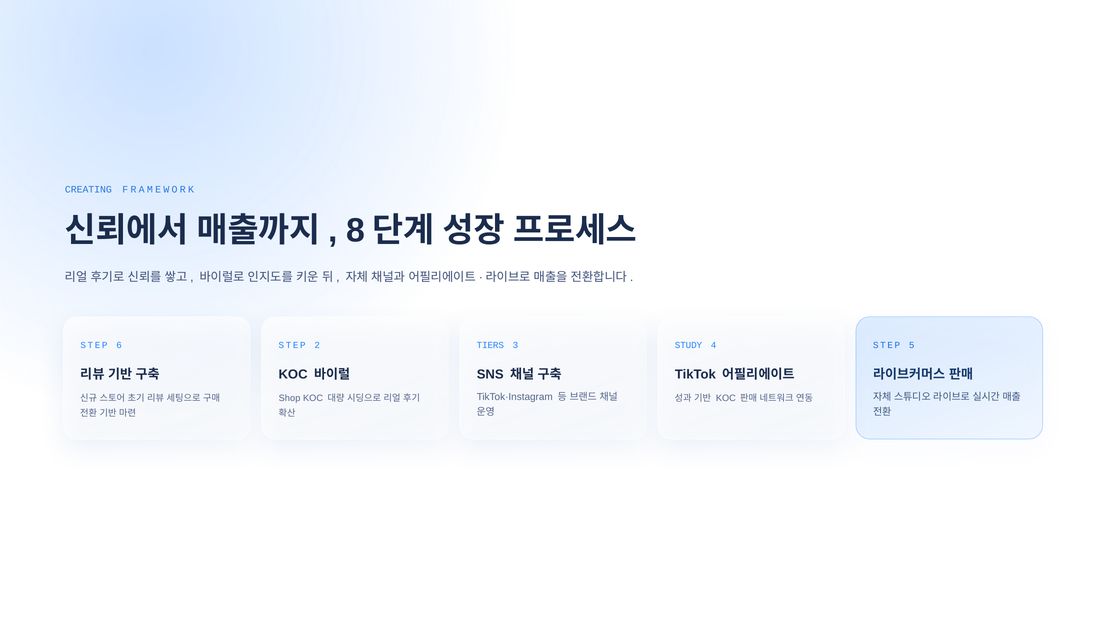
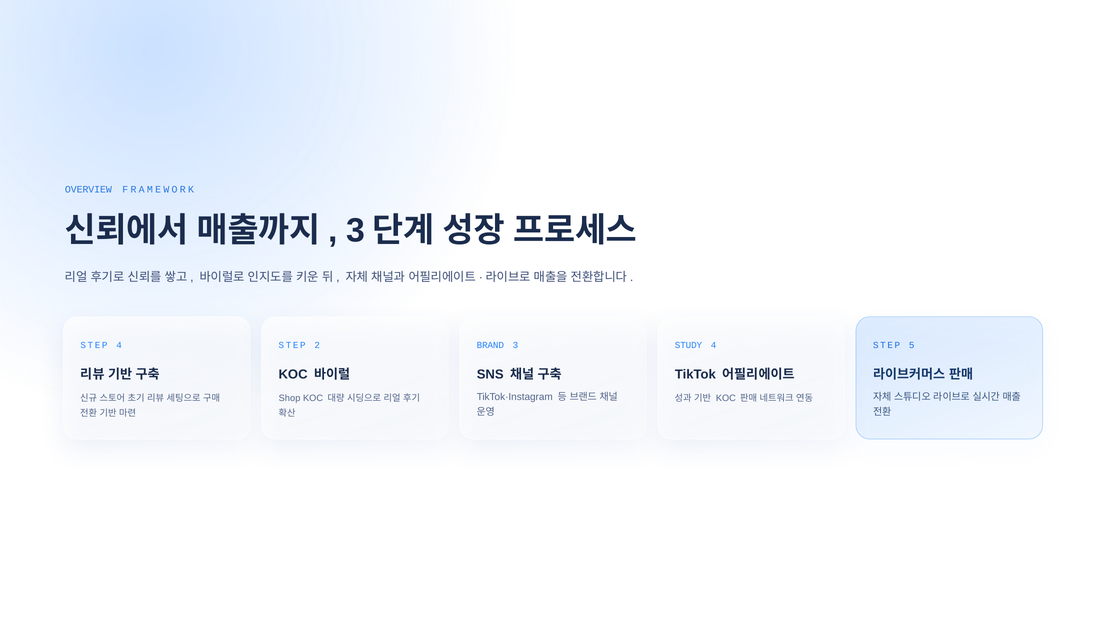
CREATING: CREATING -> OVERVIEW (88, 189)
8: 8 -> 3 (355, 231)
STEP 6: 6 -> 4 (119, 345)
TIERS: TIERS -> BRAND (490, 345)
